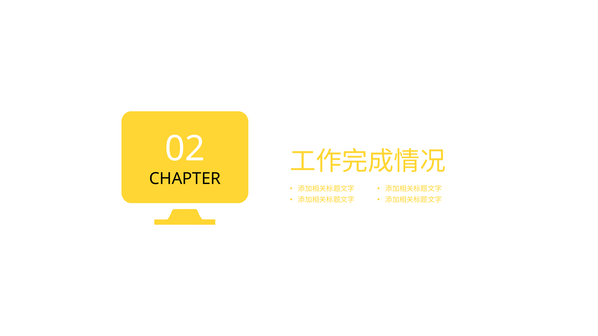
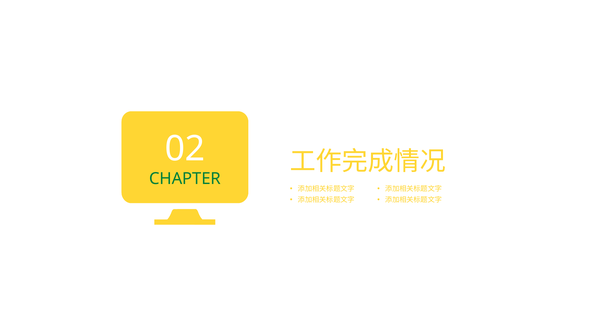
CHAPTER colour: black -> green (185, 179)
